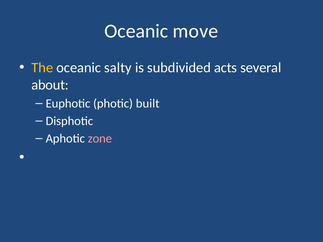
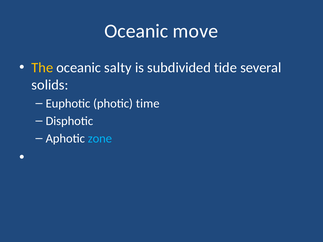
acts: acts -> tide (225, 68)
about: about -> solids (50, 85)
built: built -> time (148, 104)
zone colour: pink -> light blue (100, 139)
